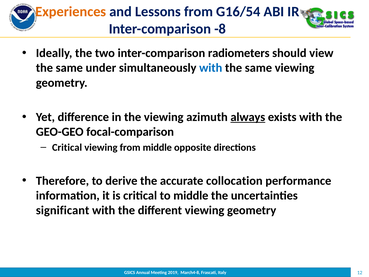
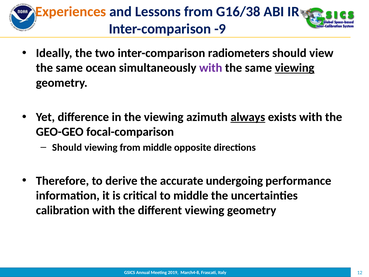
G16/54: G16/54 -> G16/38 (238, 12)
-8: -8 -> -9 (220, 29)
under: under -> ocean (101, 68)
with colour: blue -> purple (211, 68)
viewing underline: none -> present (295, 68)
Critical: Critical -> Should (67, 147)
collocation: collocation -> undergoing (234, 181)
significant: significant -> calibration (63, 210)
